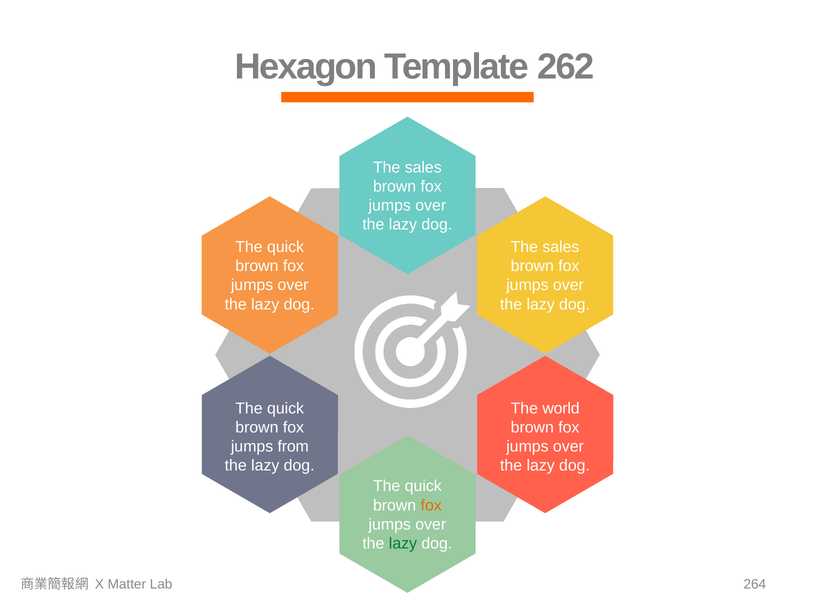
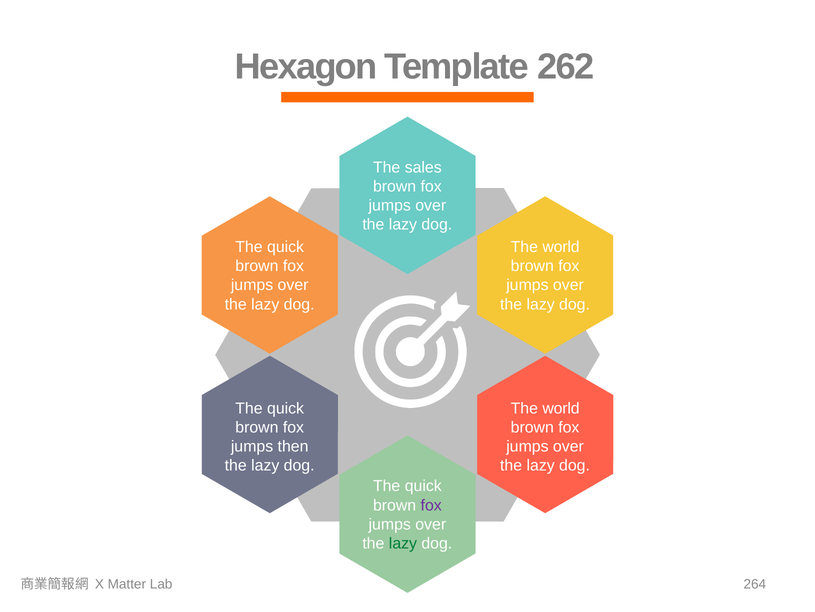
sales: sales -> world (561, 247)
from: from -> then (293, 446)
fox colour: orange -> purple (431, 505)
